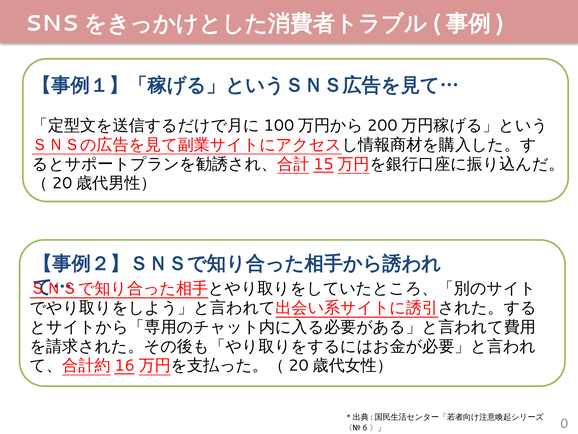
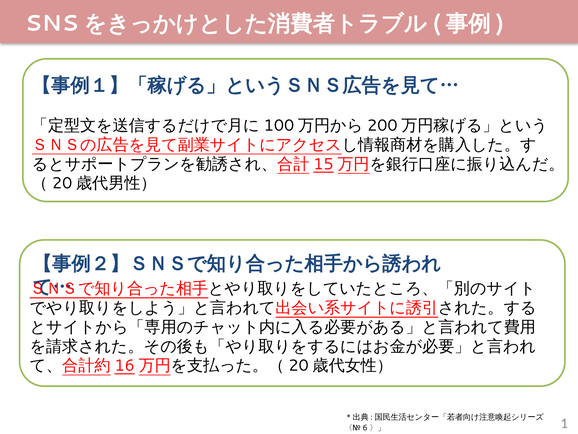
0: 0 -> 1 (564, 423)
